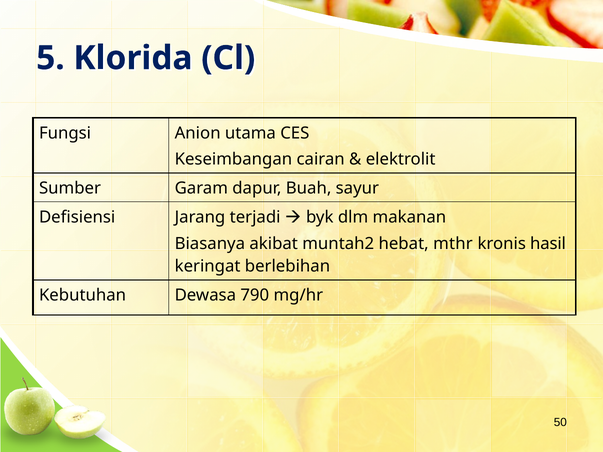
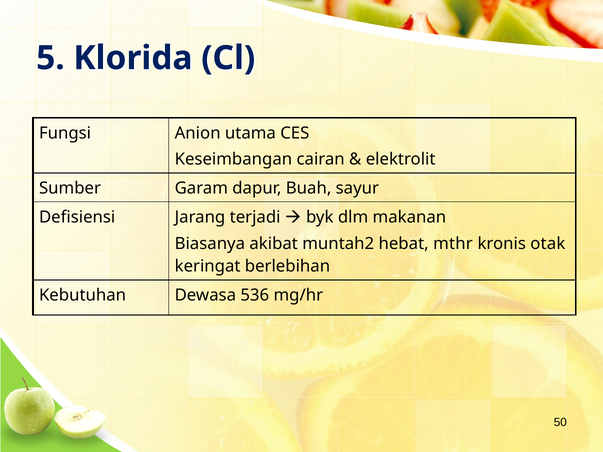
hasil: hasil -> otak (548, 244)
790: 790 -> 536 (255, 296)
